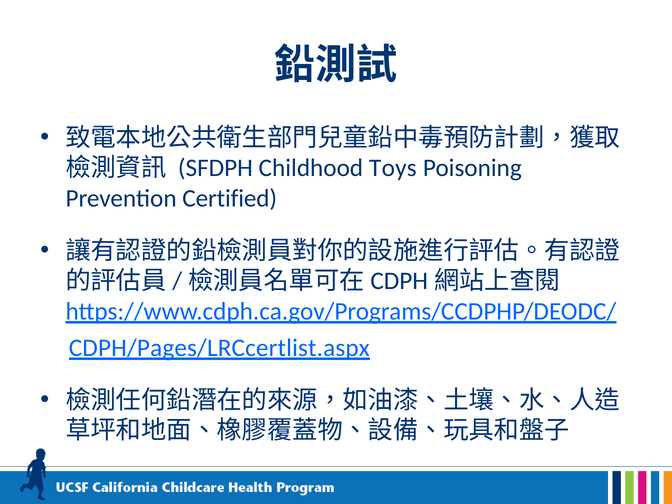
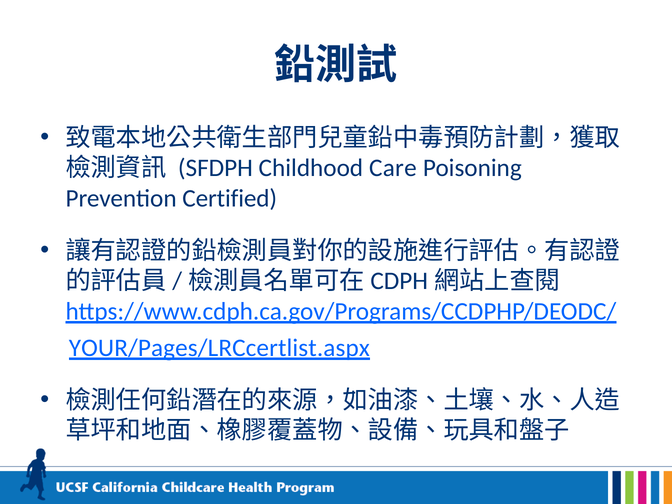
Toys: Toys -> Care (393, 168)
CDPH/Pages/LRCcertlist.aspx: CDPH/Pages/LRCcertlist.aspx -> YOUR/Pages/LRCcertlist.aspx (219, 348)
